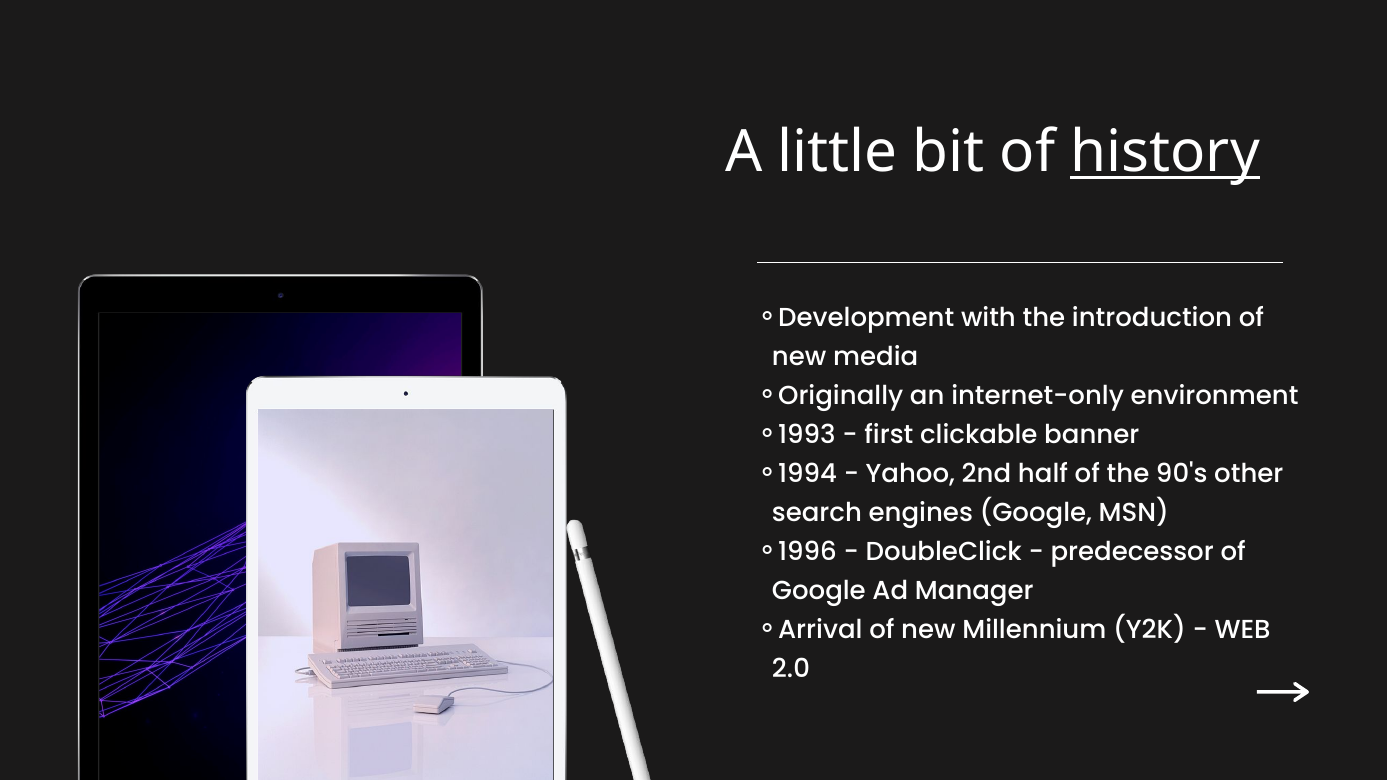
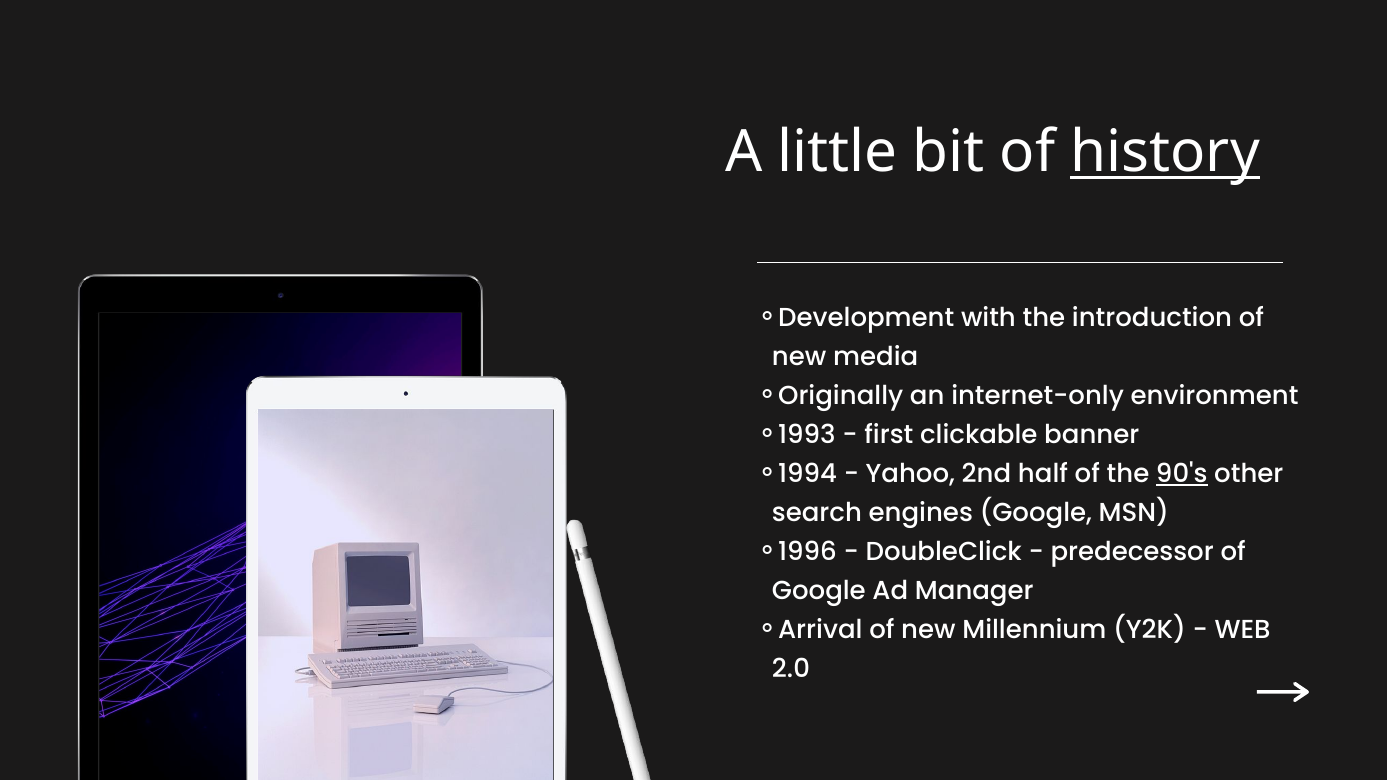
90's underline: none -> present (1182, 474)
